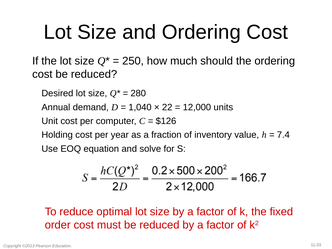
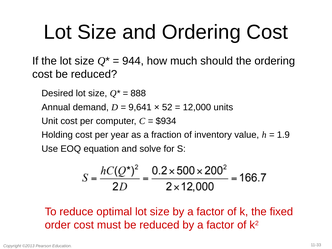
250: 250 -> 944 (133, 61)
280: 280 -> 888 (138, 93)
1,040: 1,040 -> 9,641 (140, 107)
22: 22 -> 52 (167, 107)
$126: $126 -> $934 (166, 121)
7.4: 7.4 -> 1.9 (283, 135)
